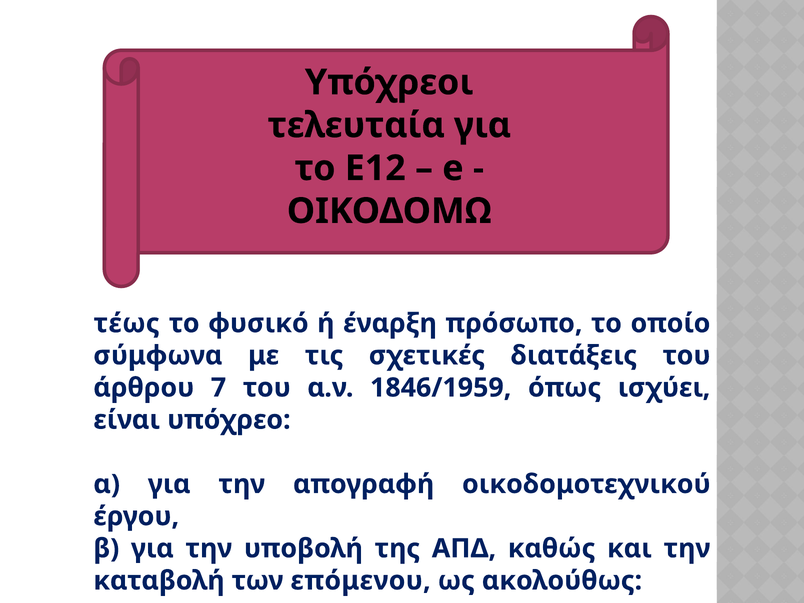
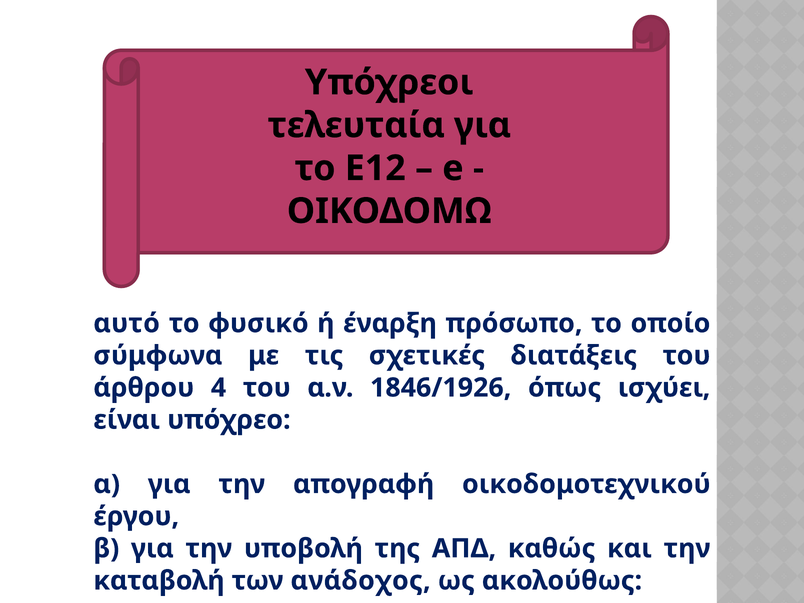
τέως: τέως -> αυτό (127, 323)
7: 7 -> 4 (219, 388)
1846/1959: 1846/1959 -> 1846/1926 (441, 388)
επόμενου: επόμενου -> ανάδοχος (361, 581)
